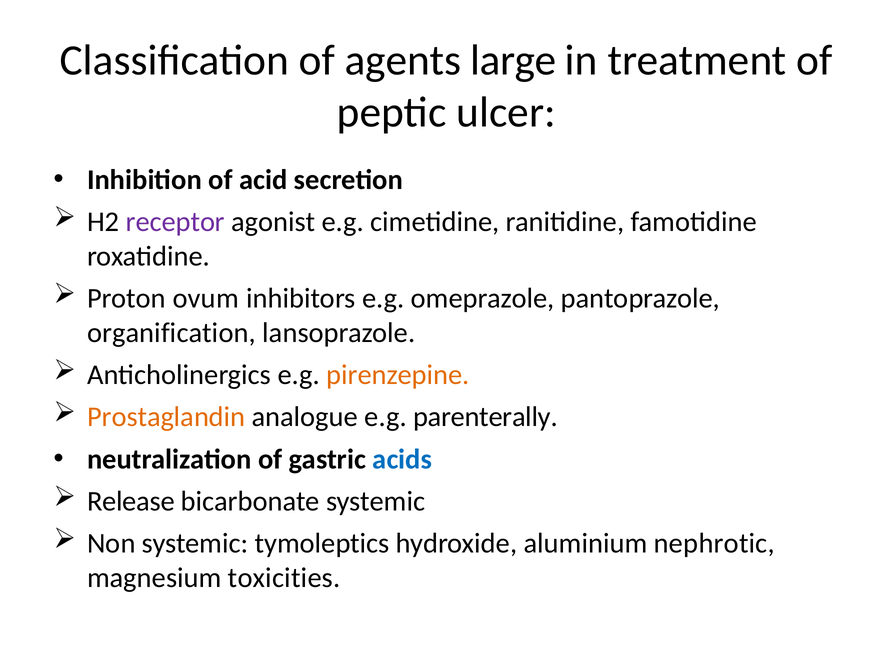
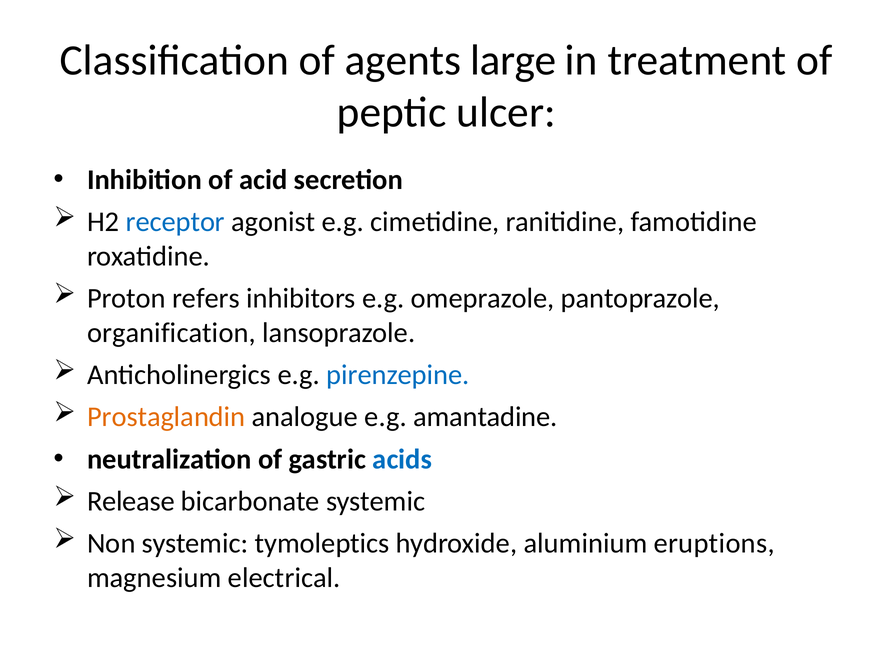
receptor colour: purple -> blue (175, 222)
ovum: ovum -> refers (206, 298)
pirenzepine colour: orange -> blue (398, 375)
parenterally: parenterally -> amantadine (485, 417)
nephrotic: nephrotic -> eruptions (714, 543)
toxicities: toxicities -> electrical (284, 578)
